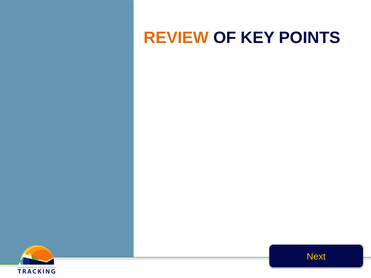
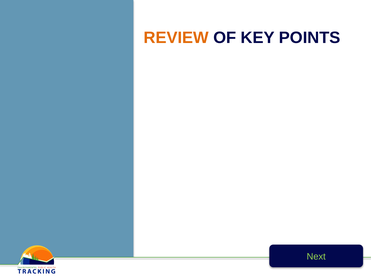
Next colour: yellow -> light green (316, 257)
